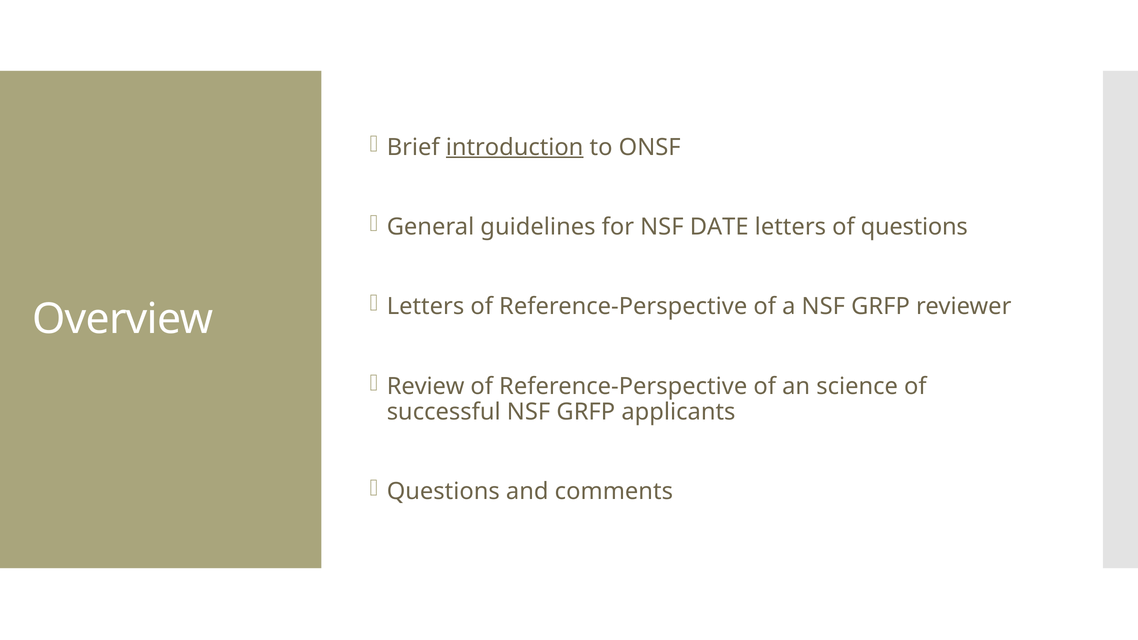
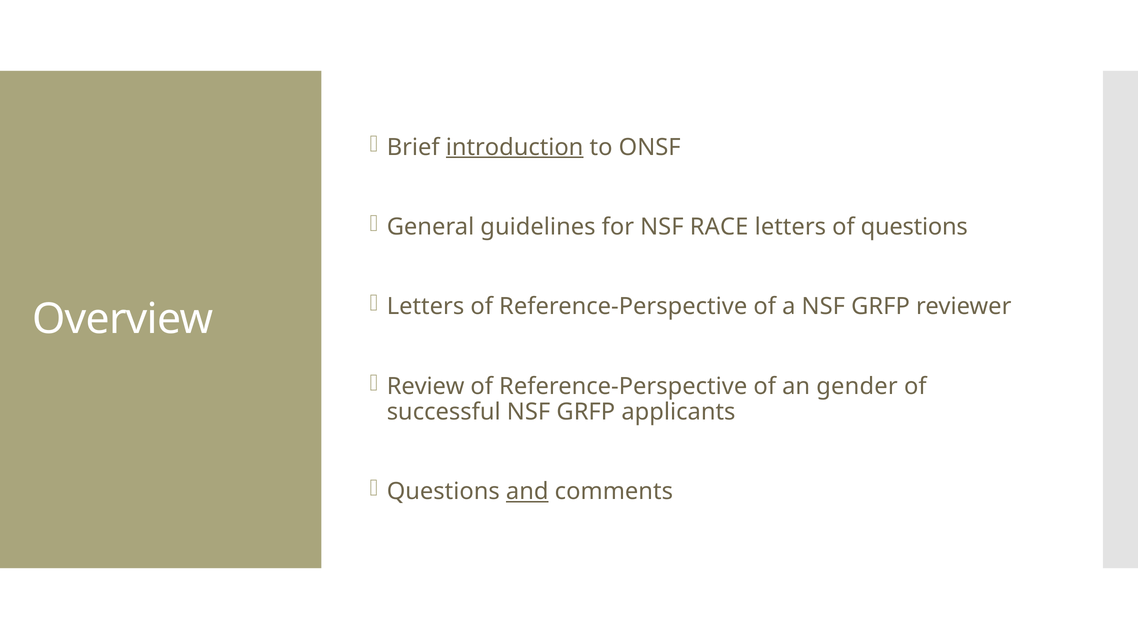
DATE: DATE -> RACE (719, 227)
science: science -> gender (857, 386)
and underline: none -> present (527, 492)
